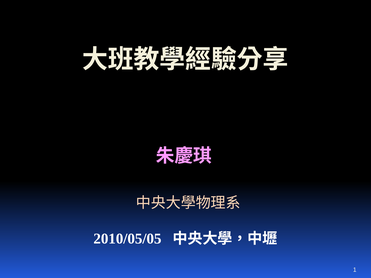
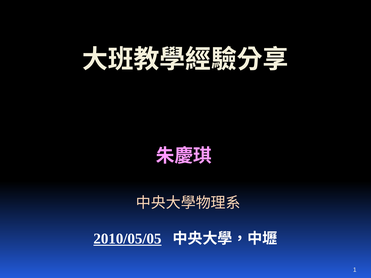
2010/05/05 underline: none -> present (127, 239)
